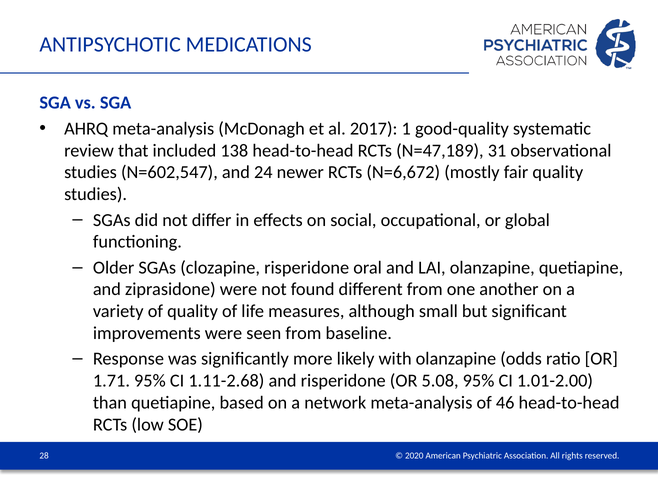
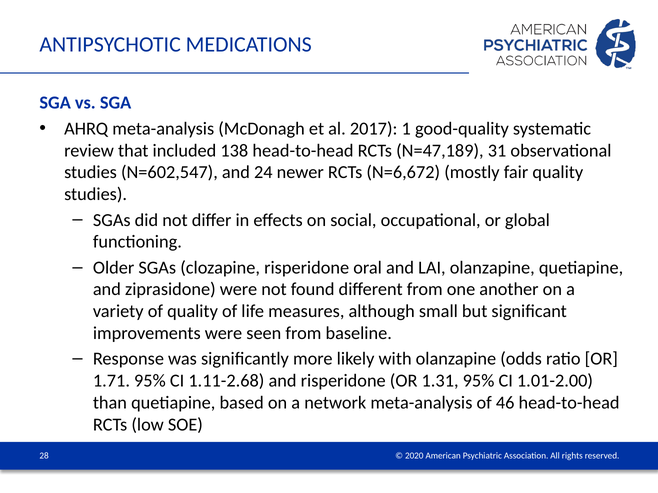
5.08: 5.08 -> 1.31 (440, 381)
